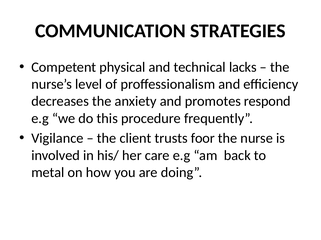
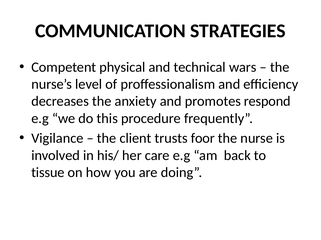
lacks: lacks -> wars (243, 67)
metal: metal -> tissue (48, 173)
